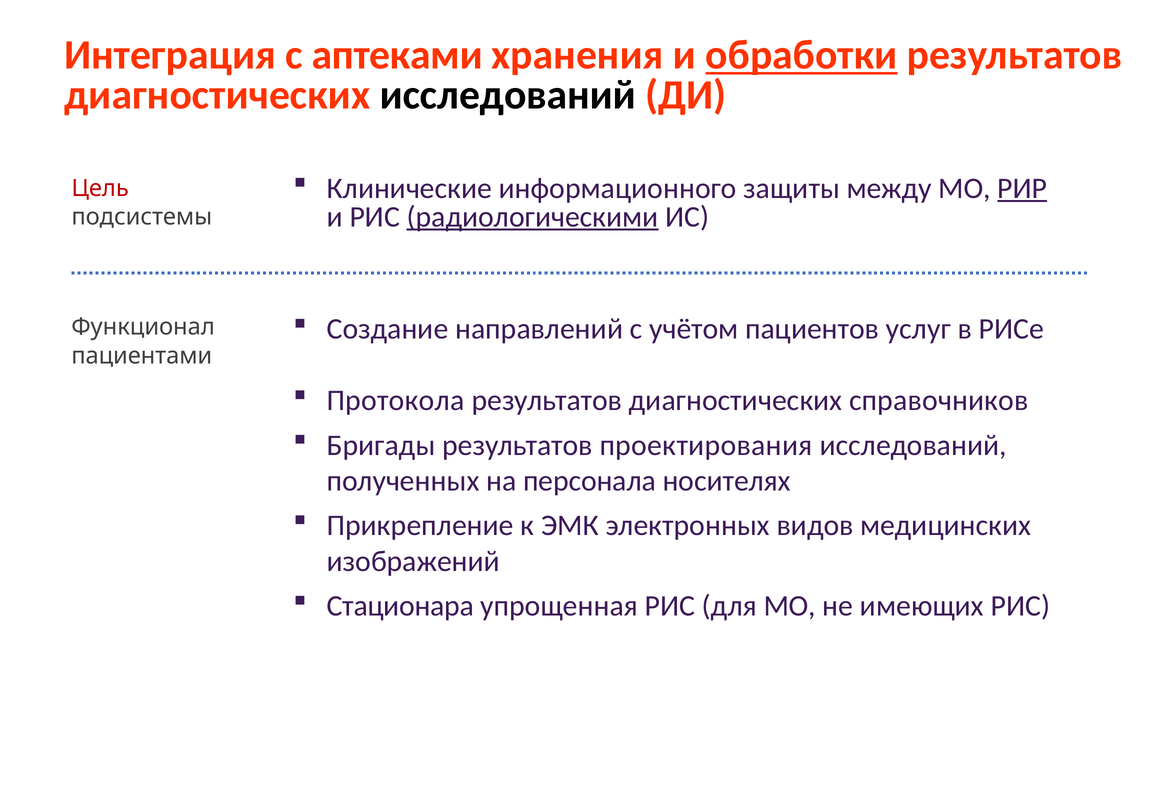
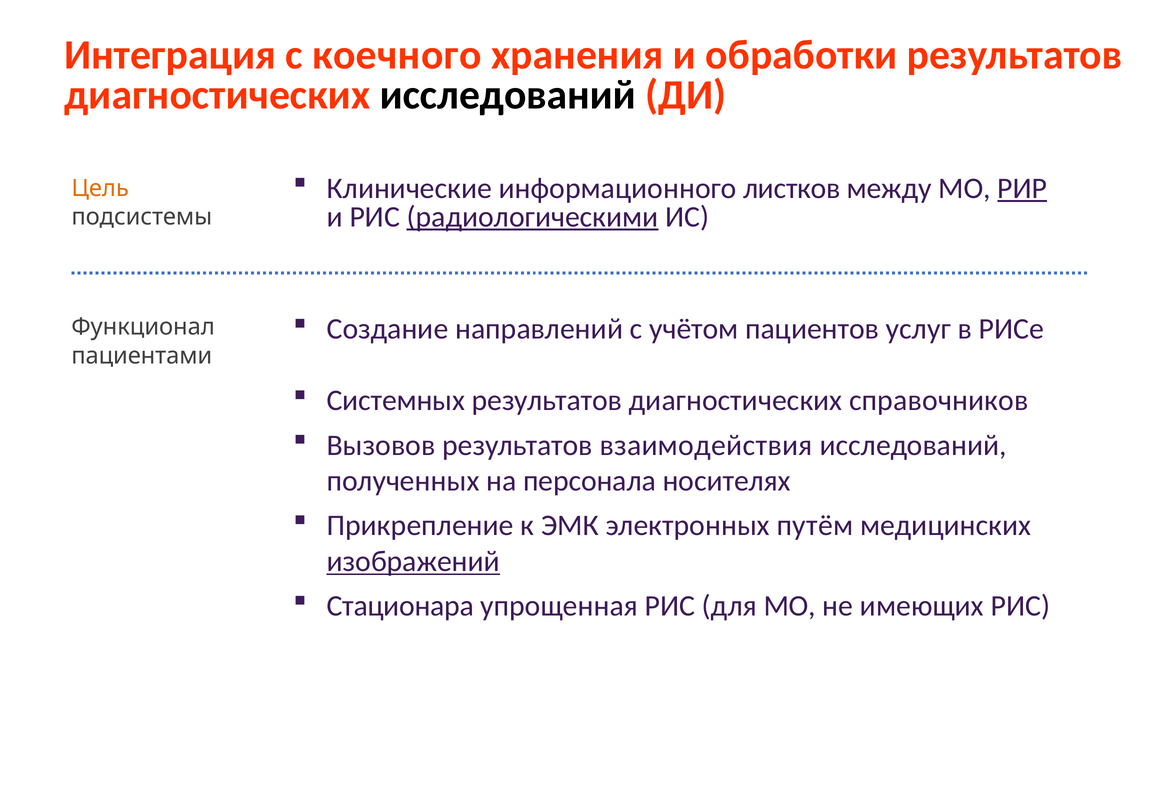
аптеками: аптеками -> коечного (397, 55)
обработки underline: present -> none (801, 55)
защиты: защиты -> листков (792, 188)
Цель colour: red -> orange (100, 188)
Протокола: Протокола -> Системных (396, 400)
Бригады: Бригады -> Вызовов (381, 445)
проектирования: проектирования -> взаимодействия (706, 445)
видов: видов -> путём (815, 525)
изображений underline: none -> present (413, 561)
